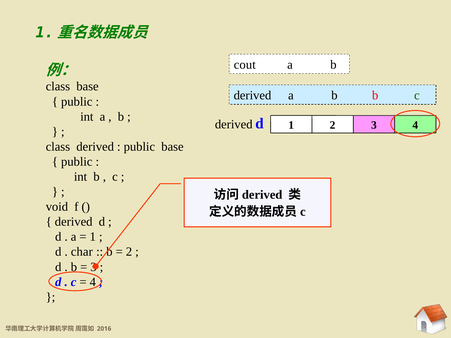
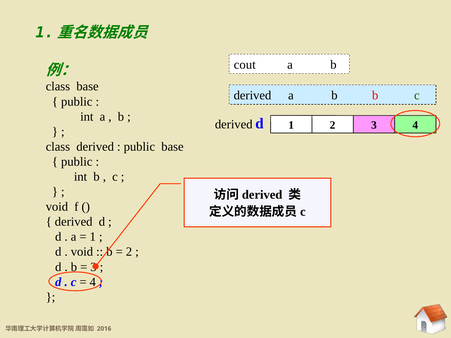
char: char -> void (82, 252)
